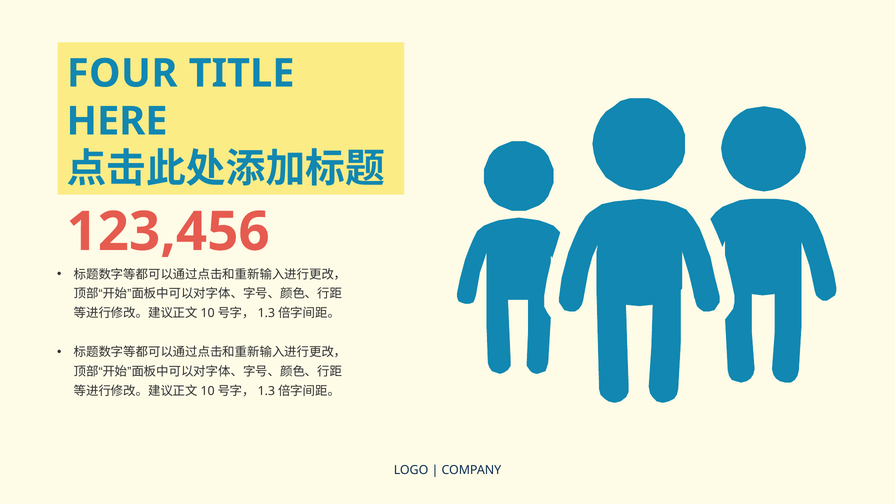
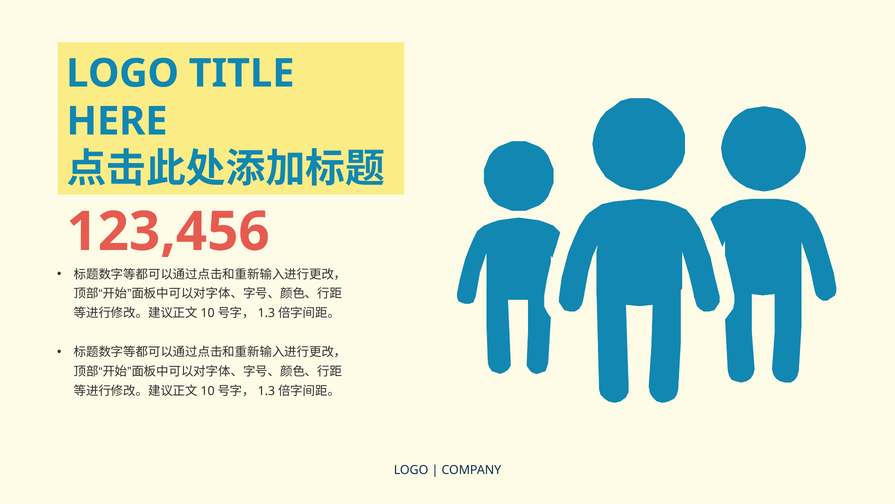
FOUR: FOUR -> LOGO (123, 73)
